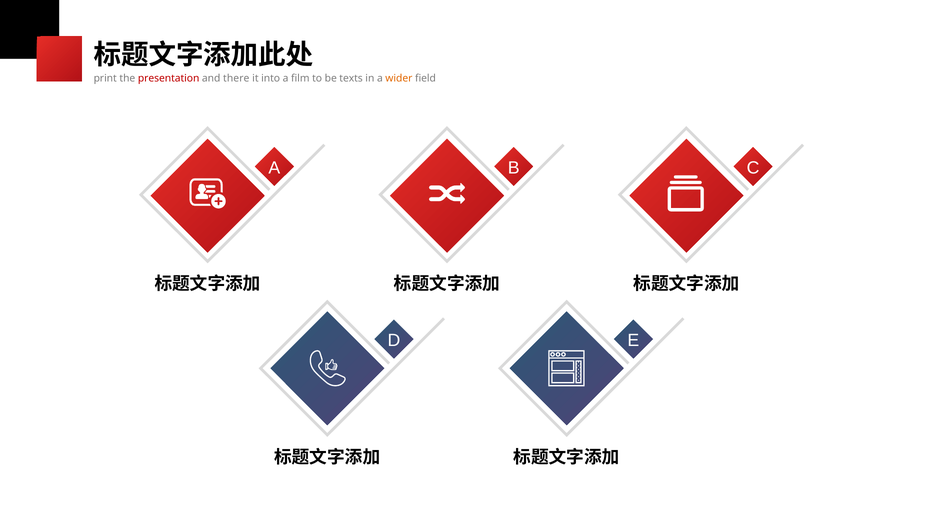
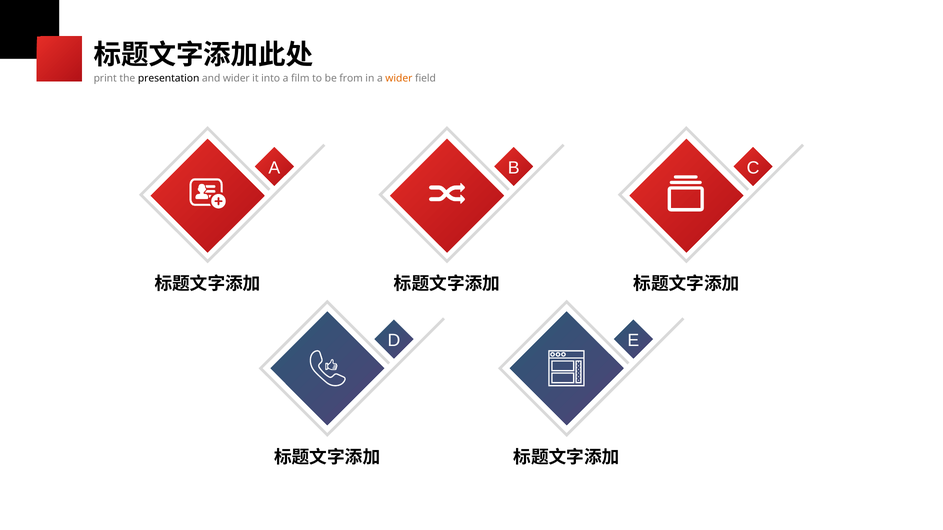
presentation colour: red -> black (169, 78)
and there: there -> wider (236, 78)
texts: texts -> from (351, 78)
